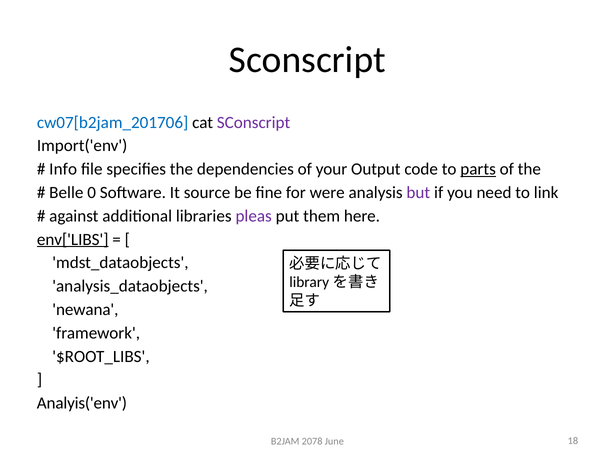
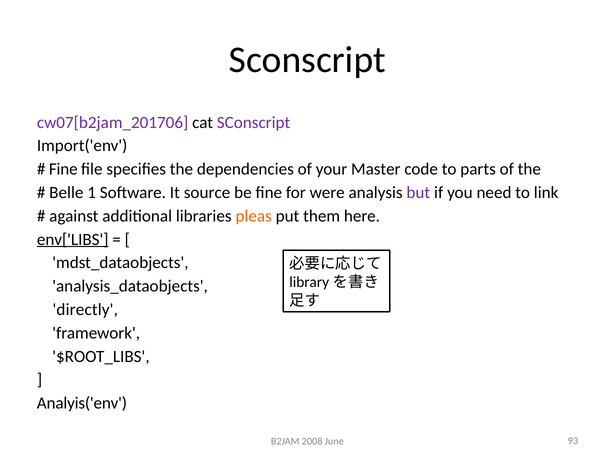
cw07[b2jam_201706 colour: blue -> purple (113, 122)
Info: Info -> Fine (63, 169)
Output: Output -> Master (376, 169)
parts underline: present -> none (478, 169)
0: 0 -> 1 (92, 192)
pleas colour: purple -> orange (254, 216)
newana: newana -> directly (85, 309)
2078: 2078 -> 2008 (312, 440)
18: 18 -> 93 (573, 440)
